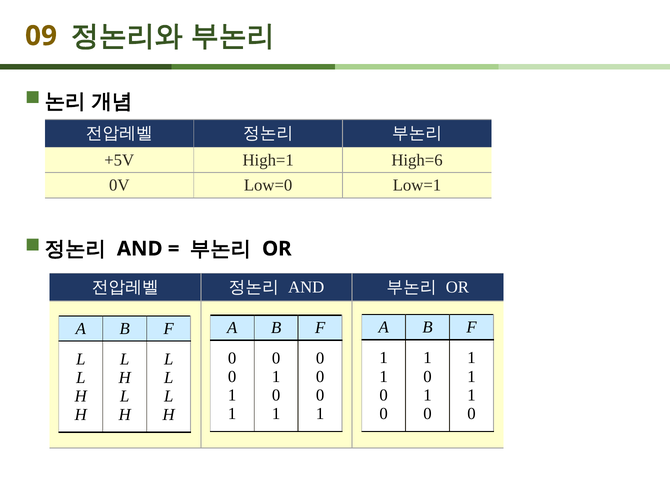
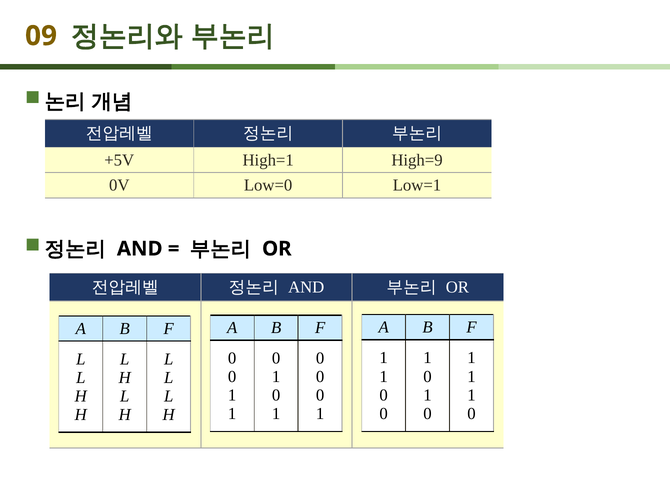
High=6: High=6 -> High=9 (417, 160)
